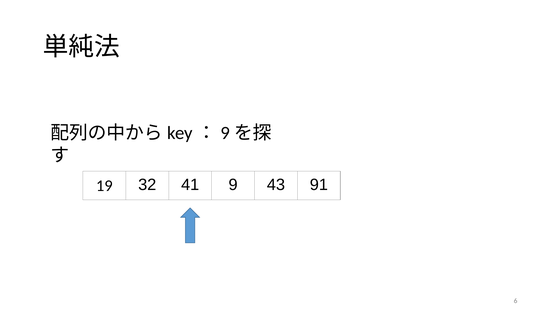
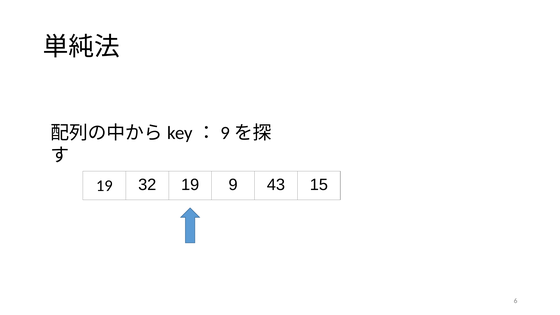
32 41: 41 -> 19 (190, 185)
91: 91 -> 15 (319, 185)
